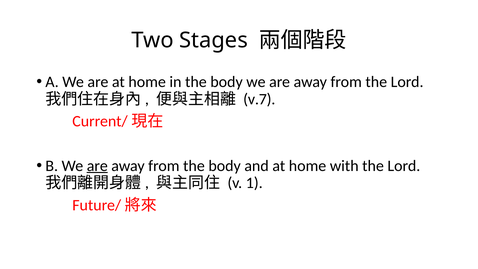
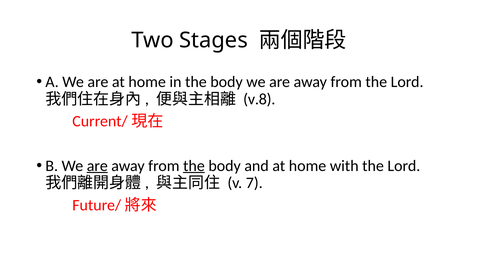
v.7: v.7 -> v.8 (259, 99)
the underline: none -> present (194, 166)
1: 1 -> 7 (254, 183)
